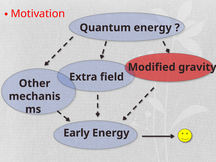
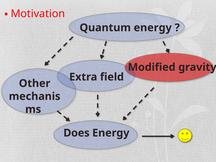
Early: Early -> Does (76, 133)
